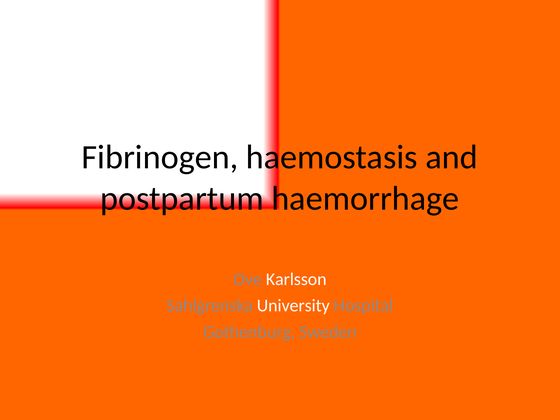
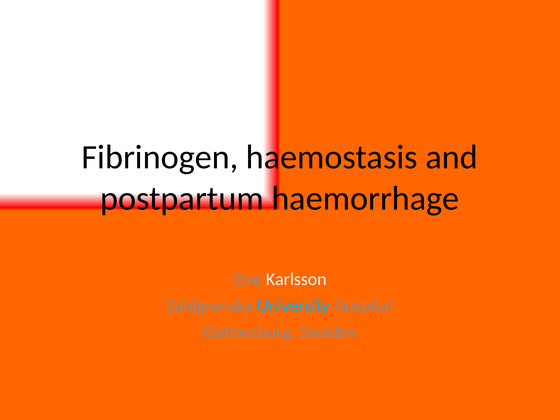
University colour: white -> light blue (293, 306)
